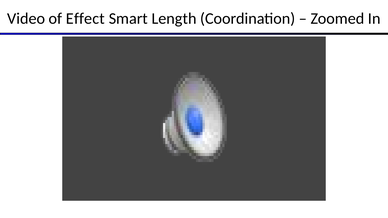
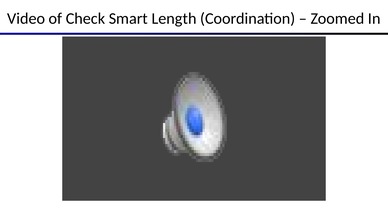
Effect: Effect -> Check (85, 18)
